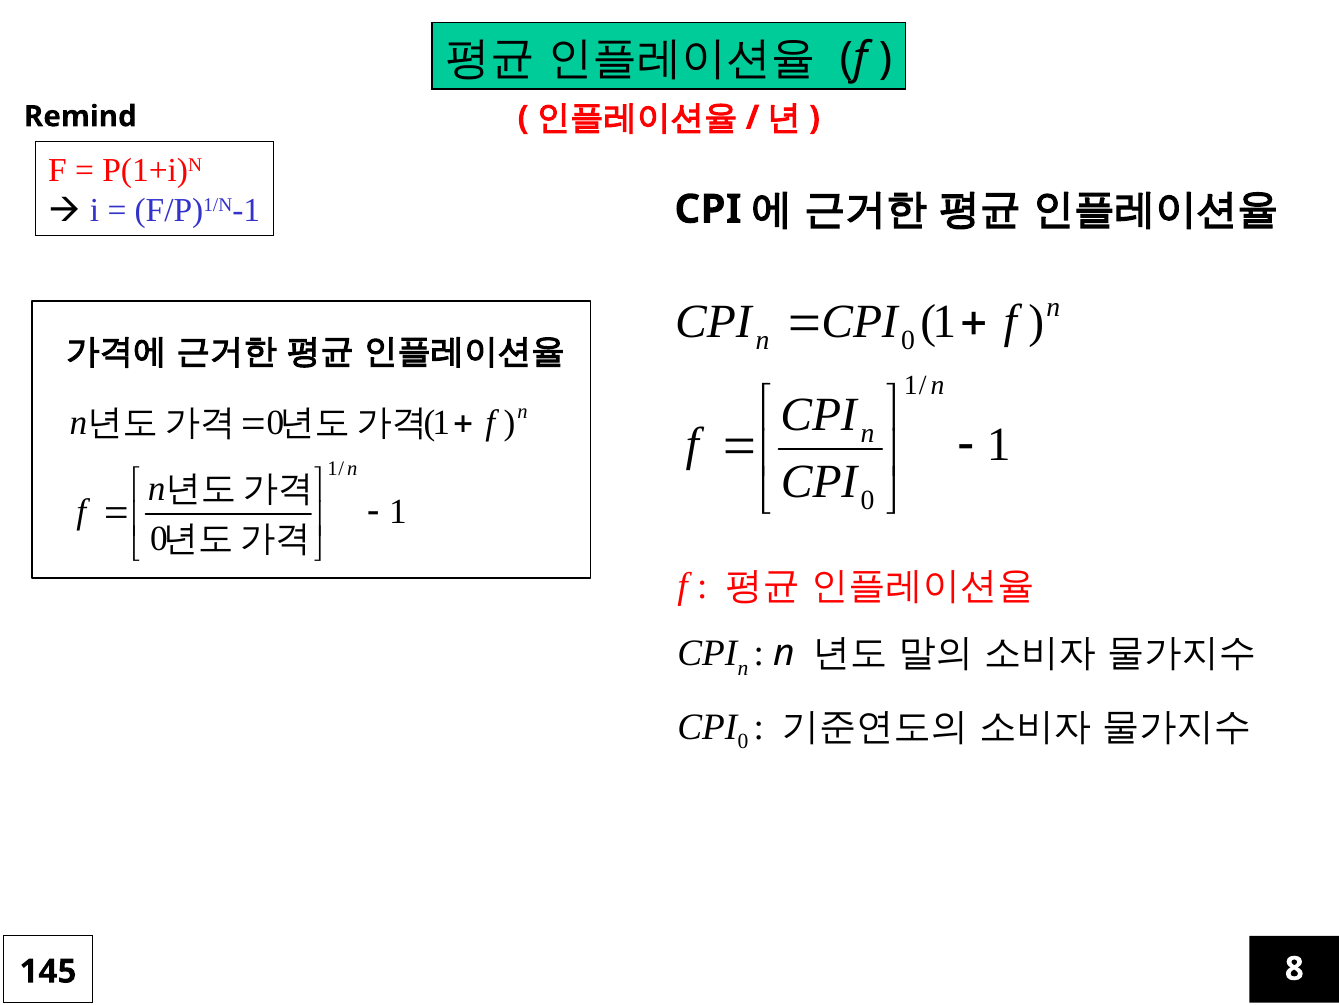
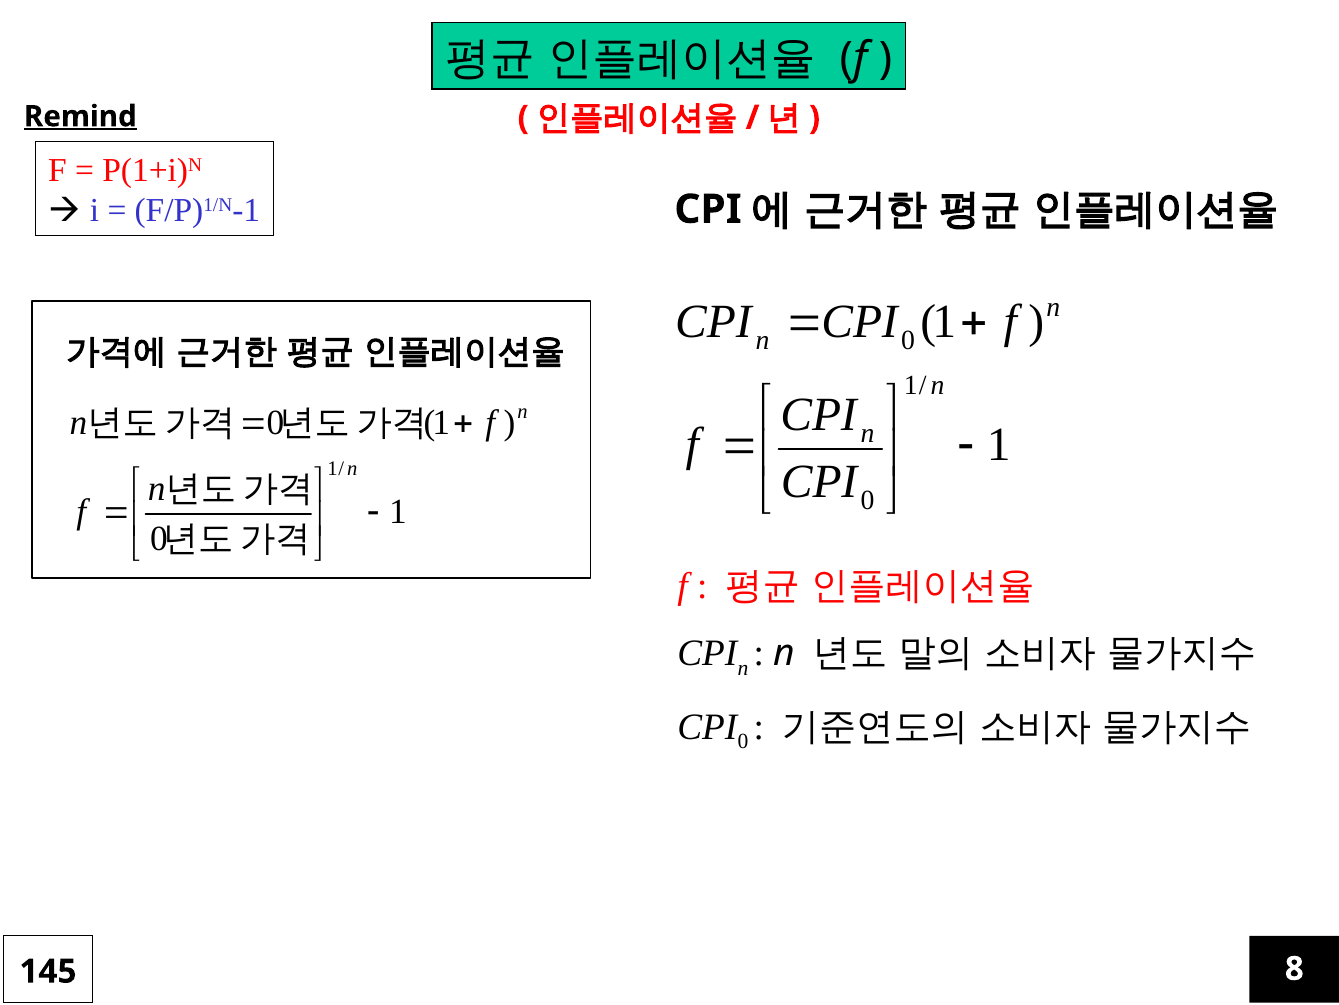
Remind underline: none -> present (80, 116)
